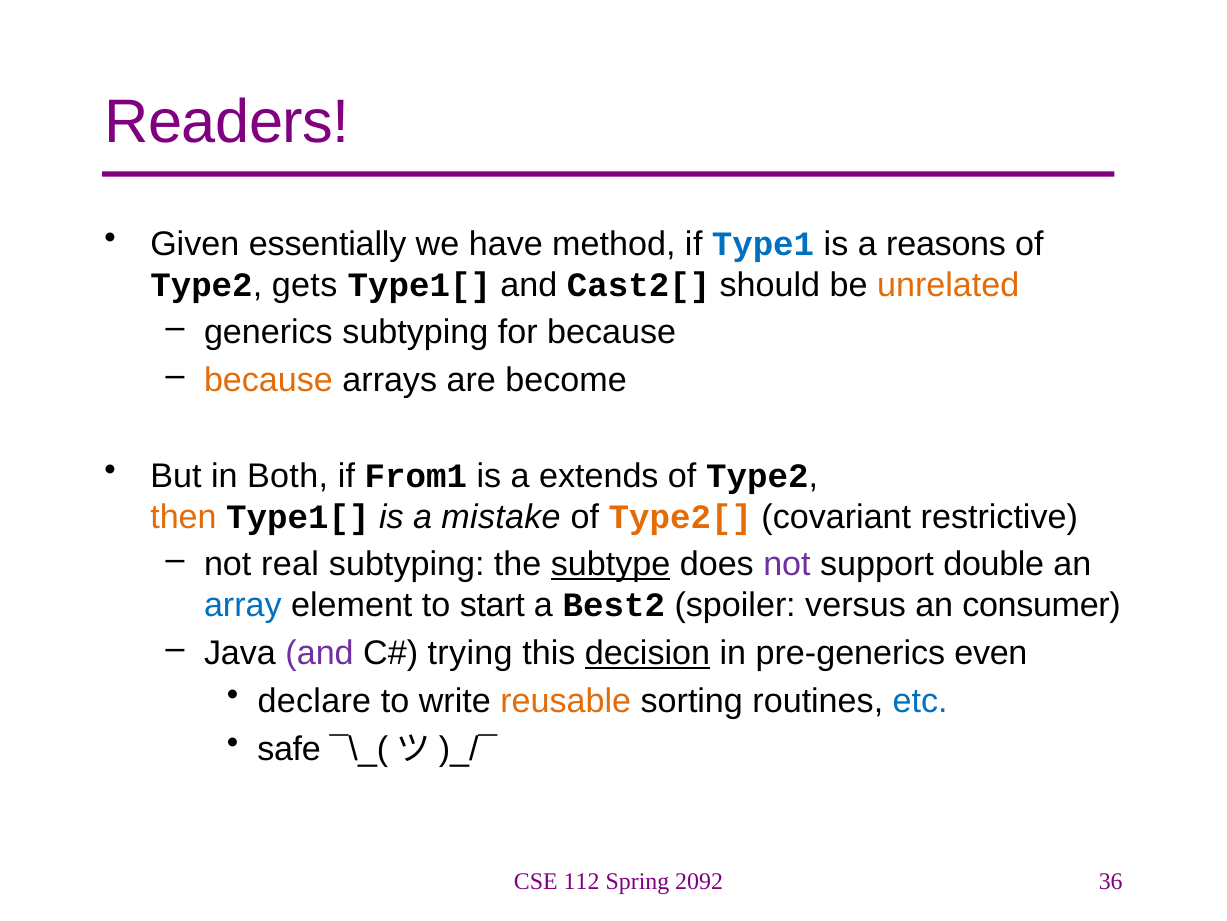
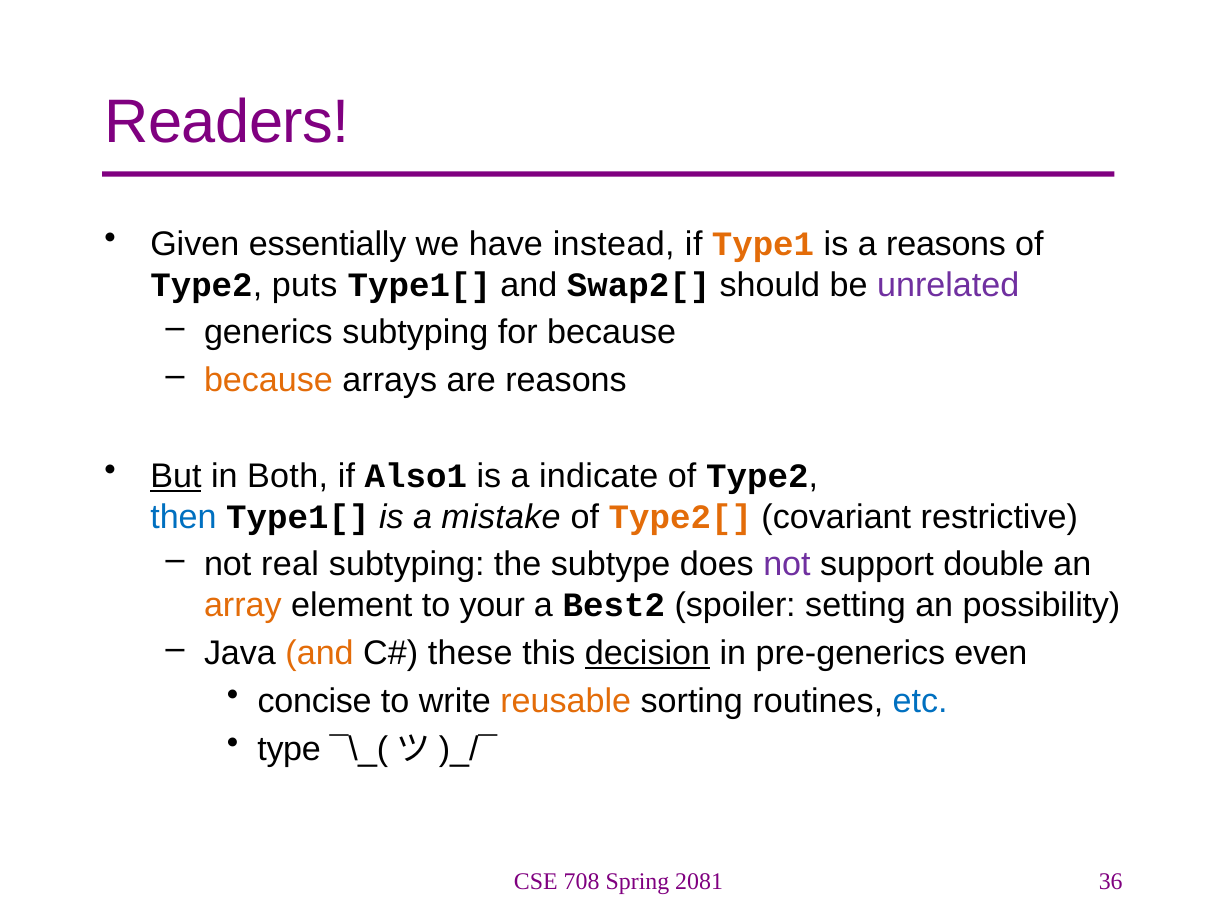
method: method -> instead (614, 244)
Type1 colour: blue -> orange (763, 244)
gets: gets -> puts (305, 285)
Cast2[: Cast2[ -> Swap2[ (639, 285)
unrelated colour: orange -> purple (948, 285)
are become: become -> reasons (566, 380)
But underline: none -> present (176, 476)
From1: From1 -> Also1 (416, 476)
extends: extends -> indicate (599, 476)
then colour: orange -> blue (183, 516)
subtype underline: present -> none (611, 564)
array colour: blue -> orange (243, 605)
start: start -> your (492, 605)
versus: versus -> setting (856, 605)
consumer: consumer -> possibility (1041, 605)
and colour: purple -> orange (320, 653)
trying: trying -> these (470, 653)
declare: declare -> concise (315, 701)
safe: safe -> type (289, 748)
112: 112 -> 708 (582, 881)
2092: 2092 -> 2081 (699, 881)
